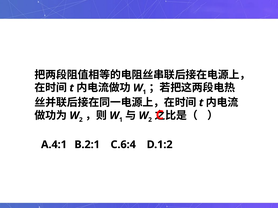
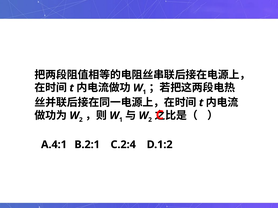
C.6:4: C.6:4 -> C.2:4 (123, 145)
